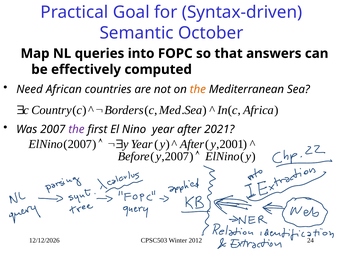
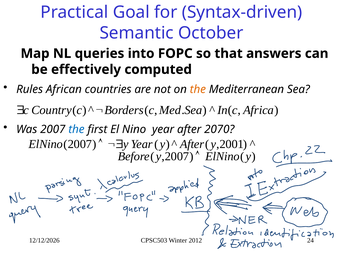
Need: Need -> Rules (30, 89)
the colour: purple -> blue (76, 129)
2021: 2021 -> 2070 (219, 129)
